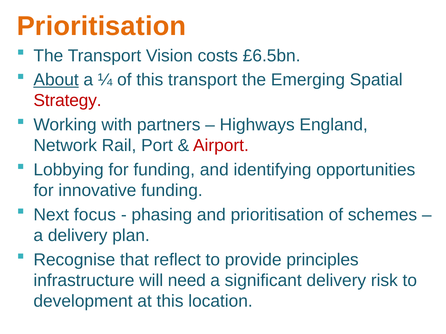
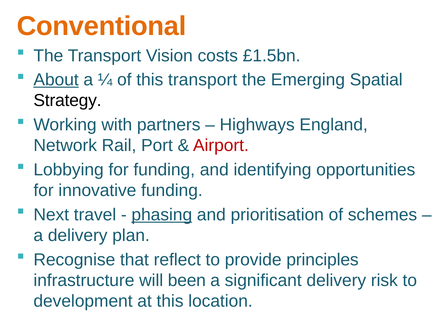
Prioritisation: Prioritisation -> Conventional (102, 26)
£6.5bn: £6.5bn -> £1.5bn (272, 56)
Strategy colour: red -> black (68, 101)
focus: focus -> travel (95, 215)
phasing underline: none -> present (162, 215)
need: need -> been (187, 281)
